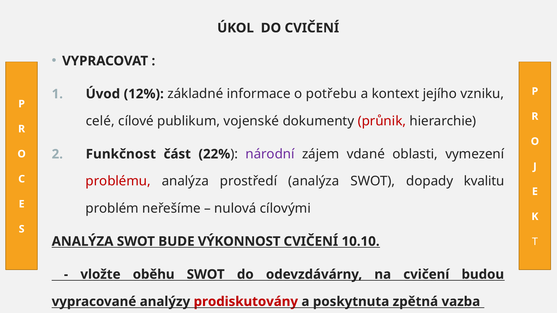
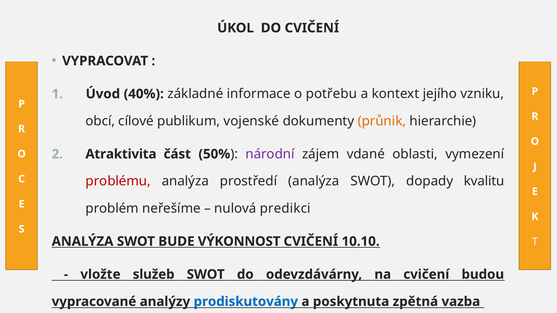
12%: 12% -> 40% (144, 94)
celé: celé -> obcí (100, 121)
průnik colour: red -> orange (382, 121)
Funkčnost: Funkčnost -> Atraktivita (121, 154)
22%: 22% -> 50% (214, 154)
cílovými: cílovými -> predikci (285, 209)
oběhu: oběhu -> služeb (154, 275)
prodiskutovány colour: red -> blue (246, 302)
